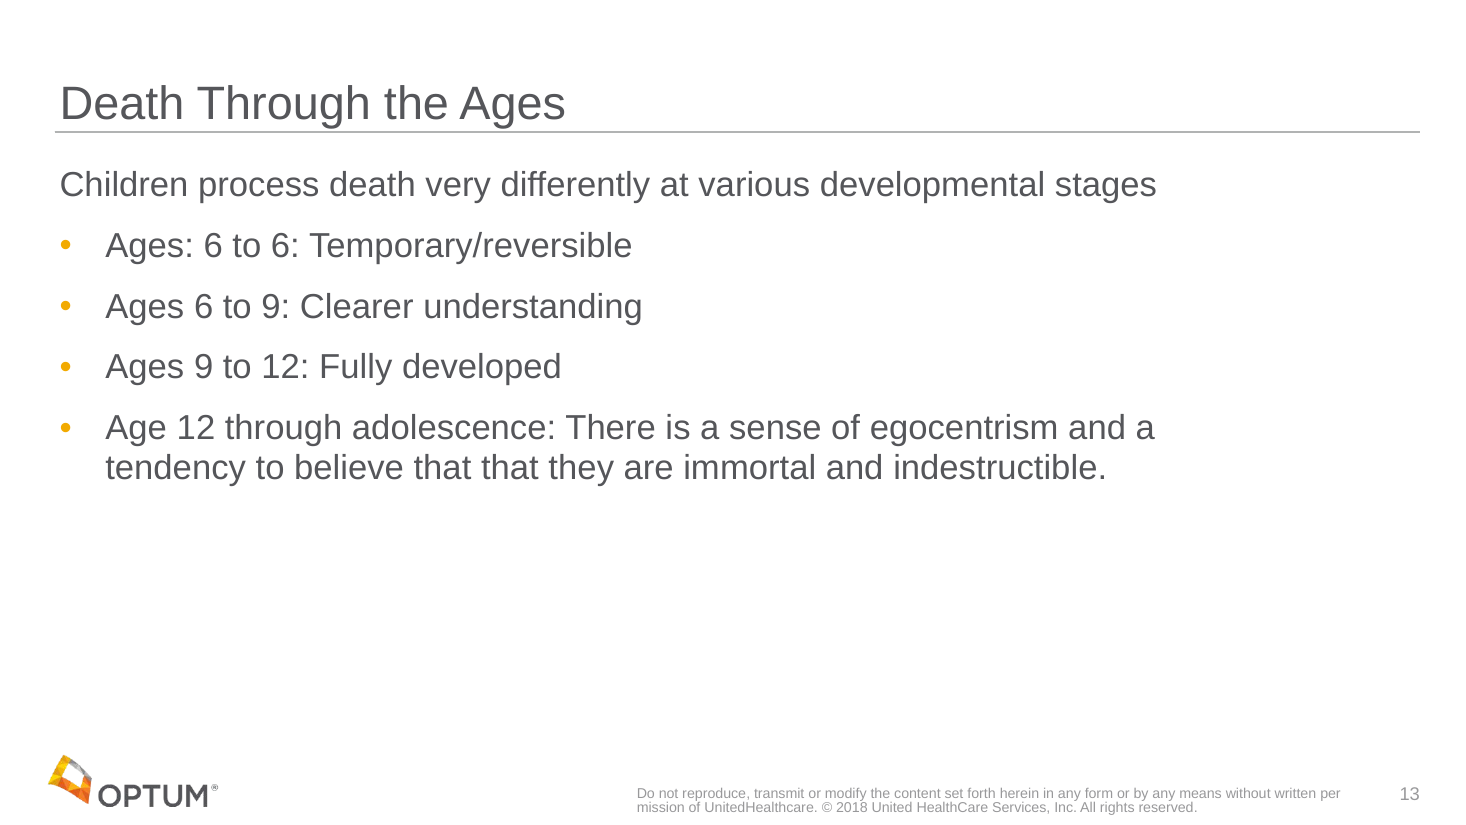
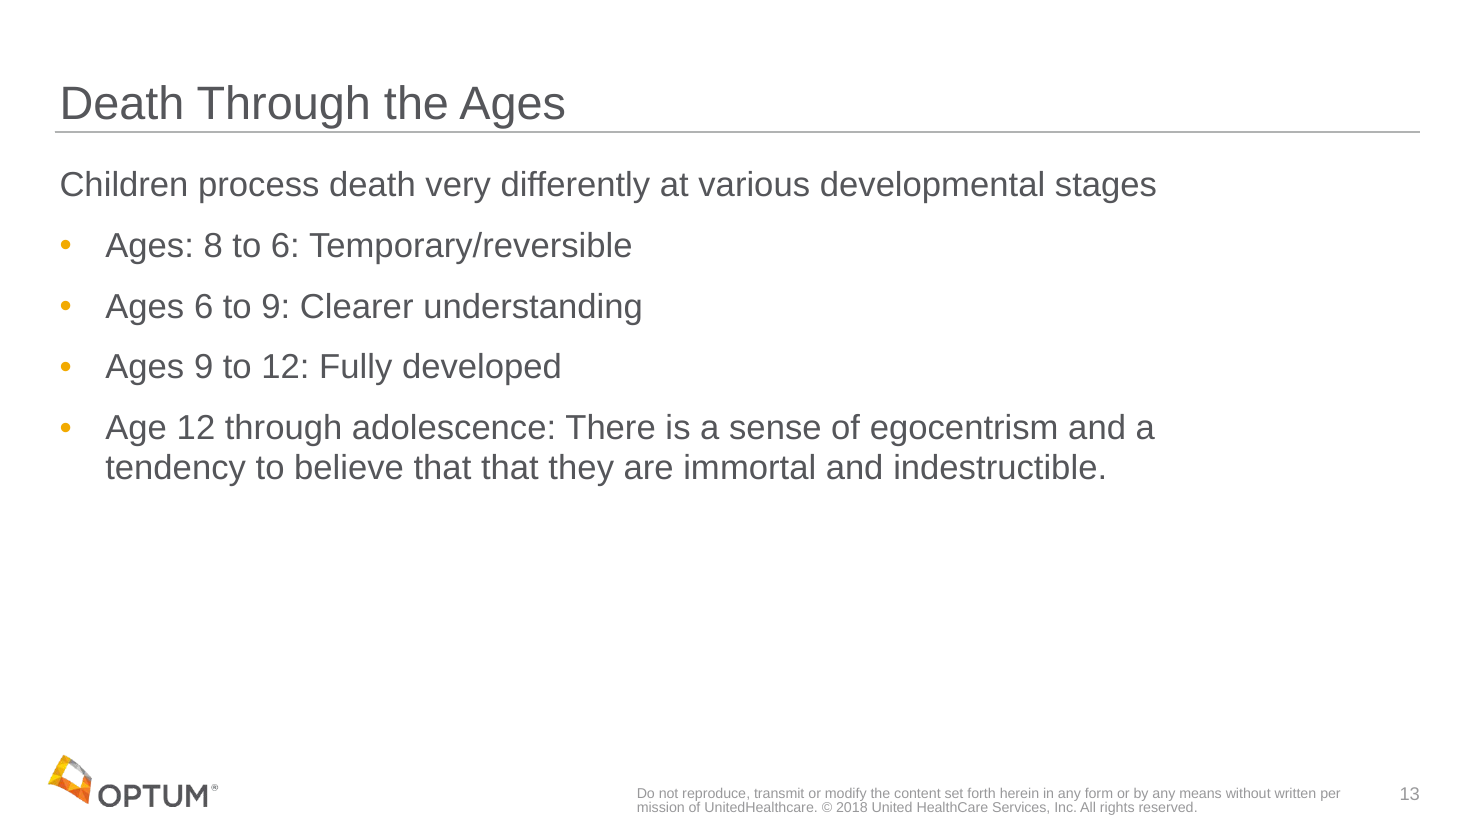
6: 6 -> 8 (213, 246)
